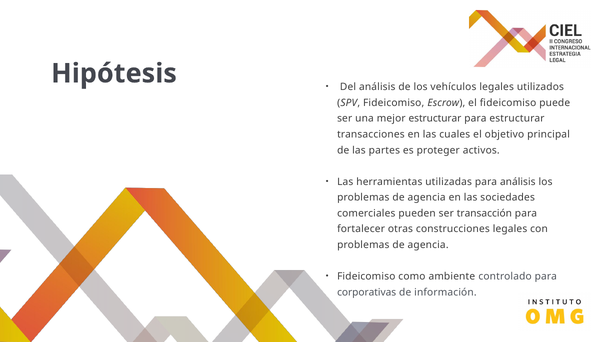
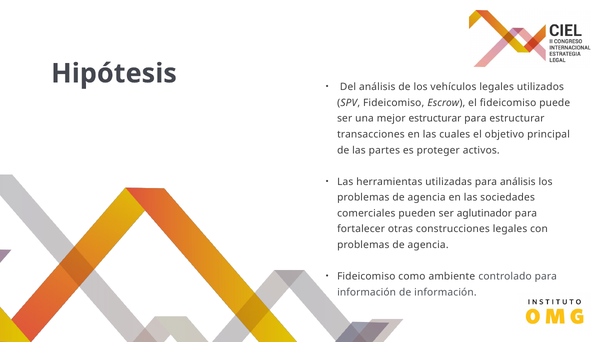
transacción: transacción -> aglutinador (484, 213)
corporativas: corporativas -> información (367, 292)
